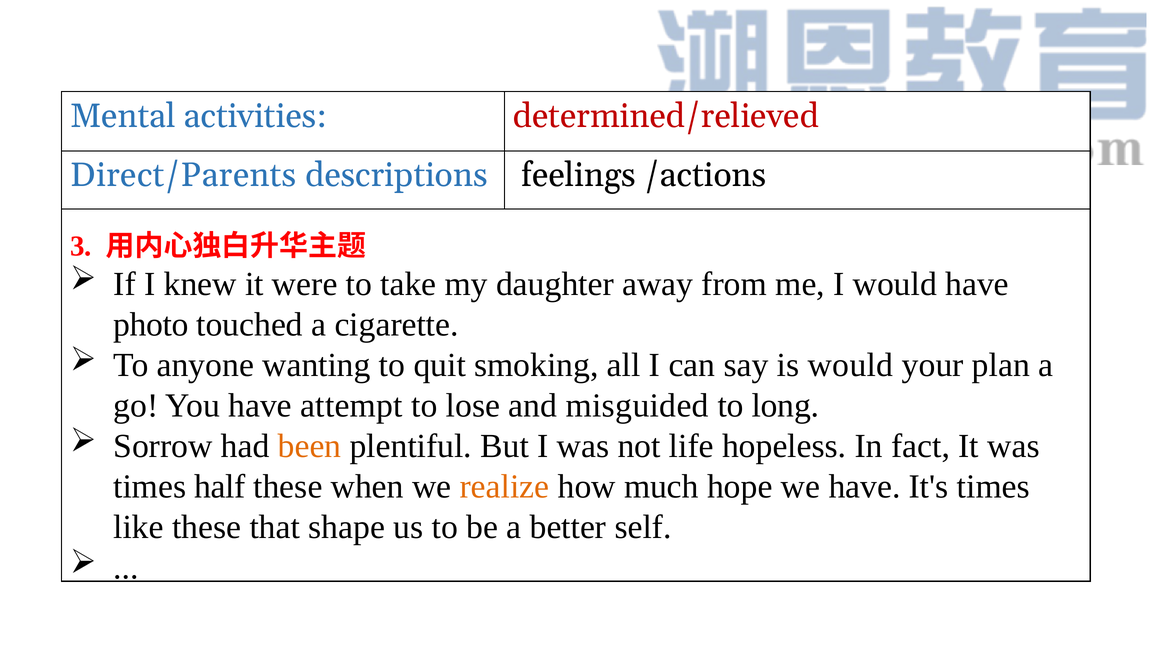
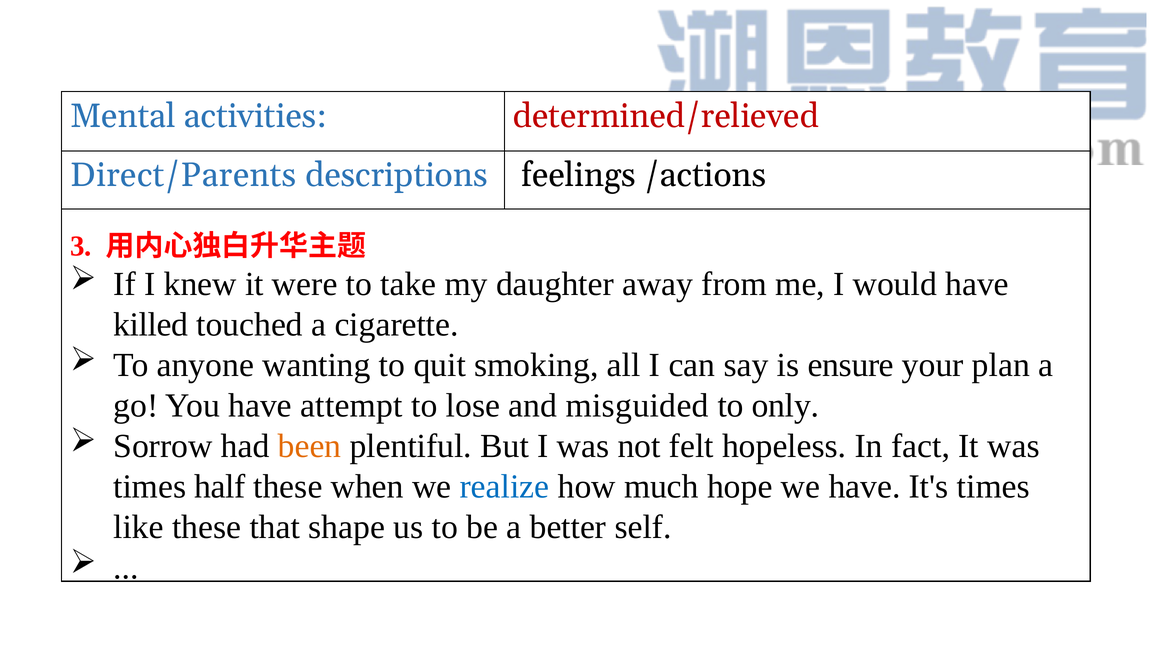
photo: photo -> killed (151, 325)
is would: would -> ensure (851, 365)
long: long -> only (785, 406)
life: life -> felt (691, 446)
realize colour: orange -> blue (504, 487)
